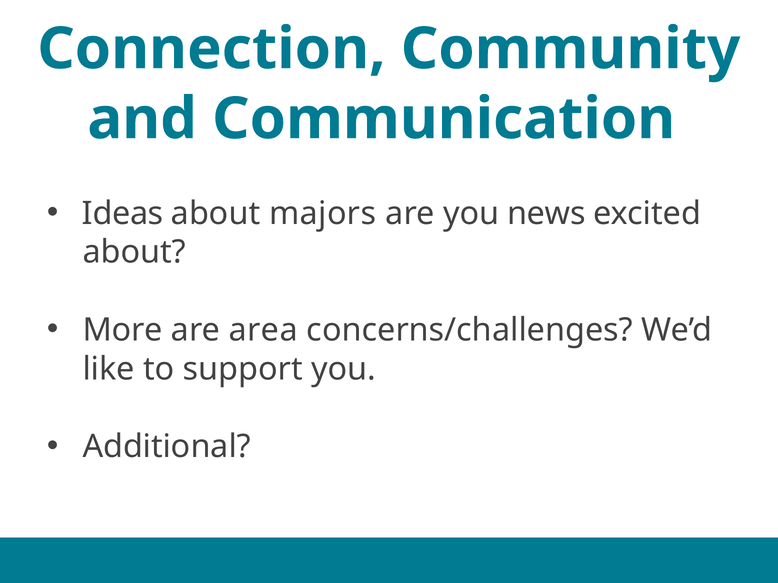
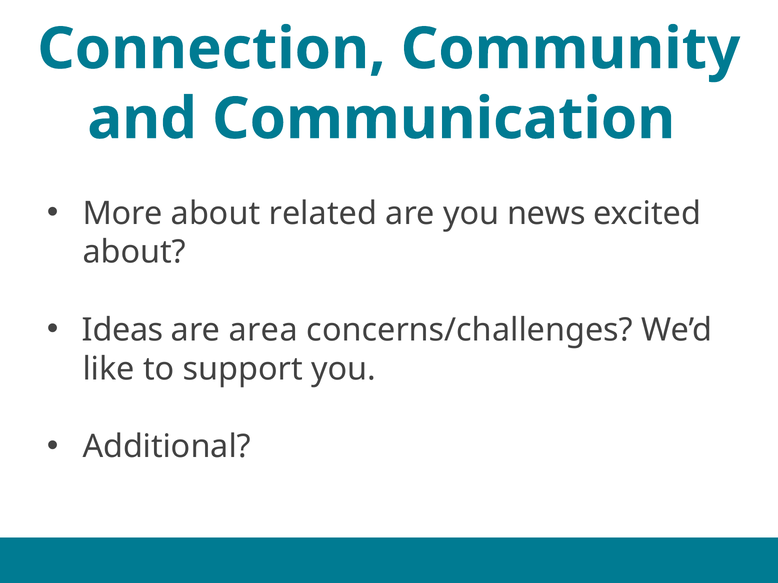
Ideas: Ideas -> More (123, 214)
majors: majors -> related (323, 214)
More: More -> Ideas (123, 330)
